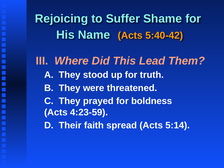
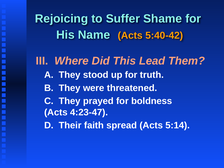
4:23-59: 4:23-59 -> 4:23-47 (89, 112)
